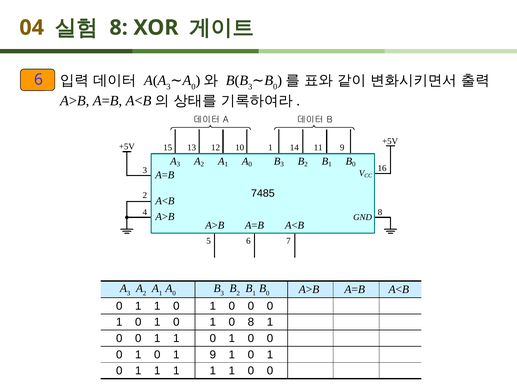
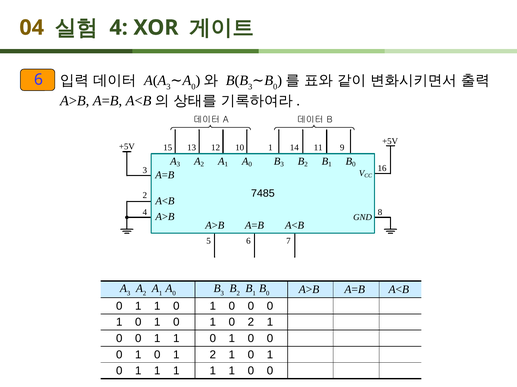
8: 8 -> 4 (119, 28)
0 8: 8 -> 2 (251, 323)
1 9: 9 -> 2 (213, 355)
